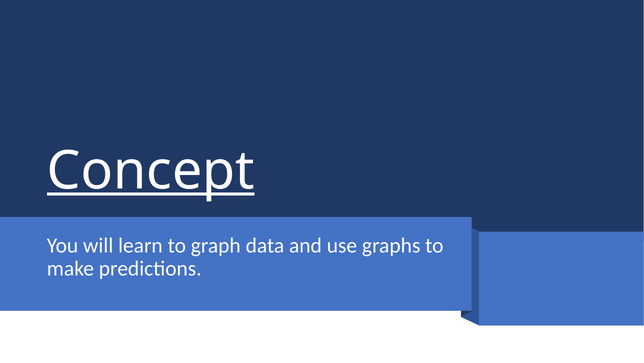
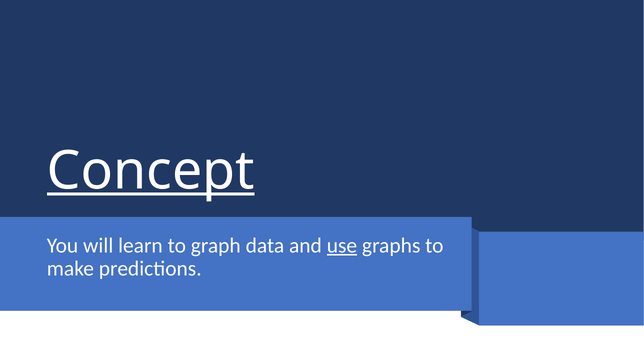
use underline: none -> present (342, 245)
